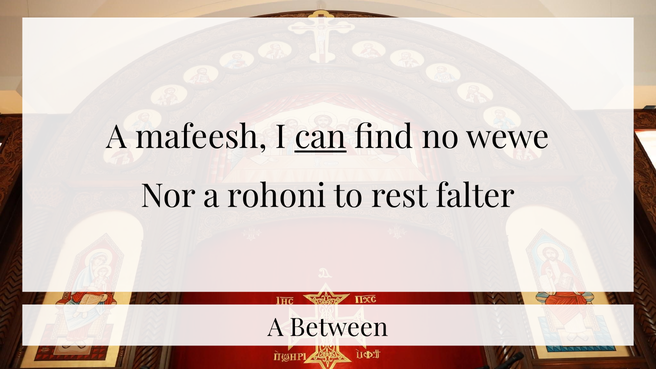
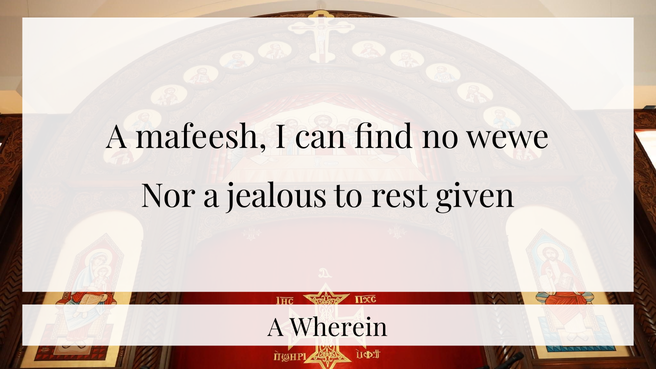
can underline: present -> none (320, 137)
rohoni: rohoni -> jealous (277, 196)
falter: falter -> given (475, 196)
Between: Between -> Wherein (339, 328)
